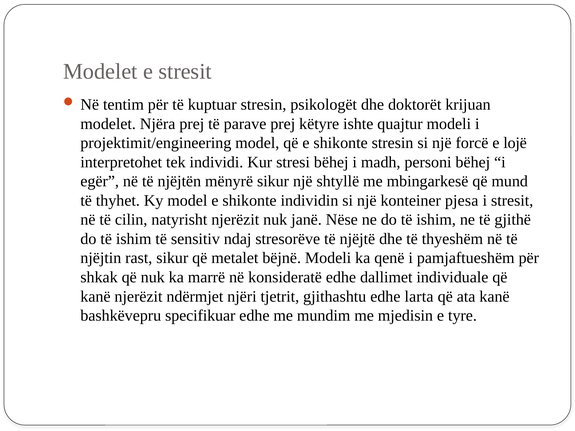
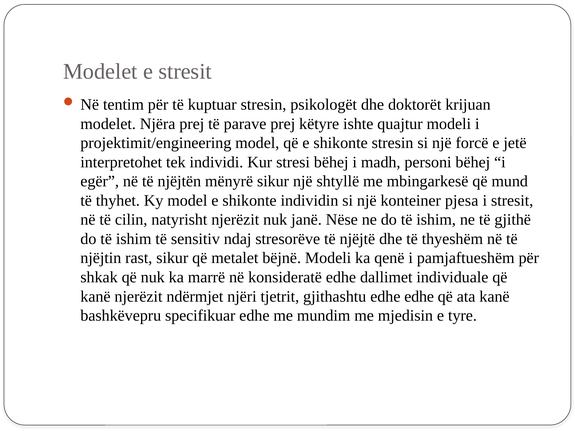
lojë: lojë -> jetë (515, 143)
edhe larta: larta -> edhe (419, 297)
